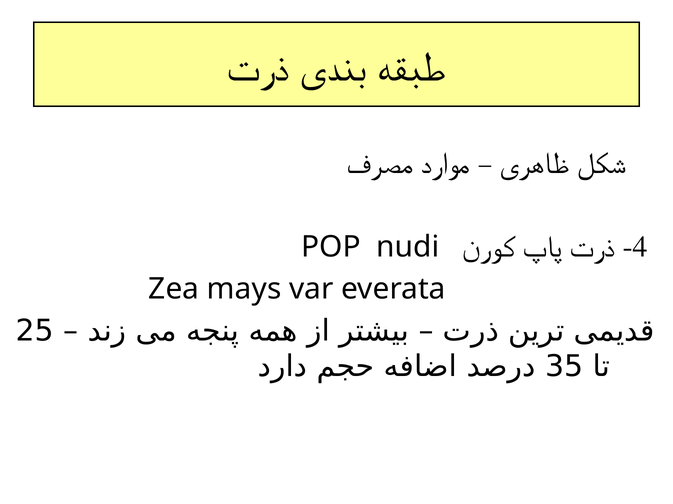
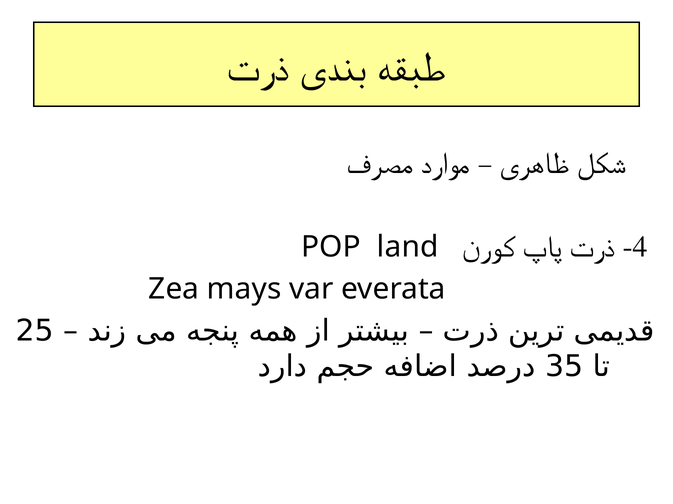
nudi: nudi -> land (408, 247)
